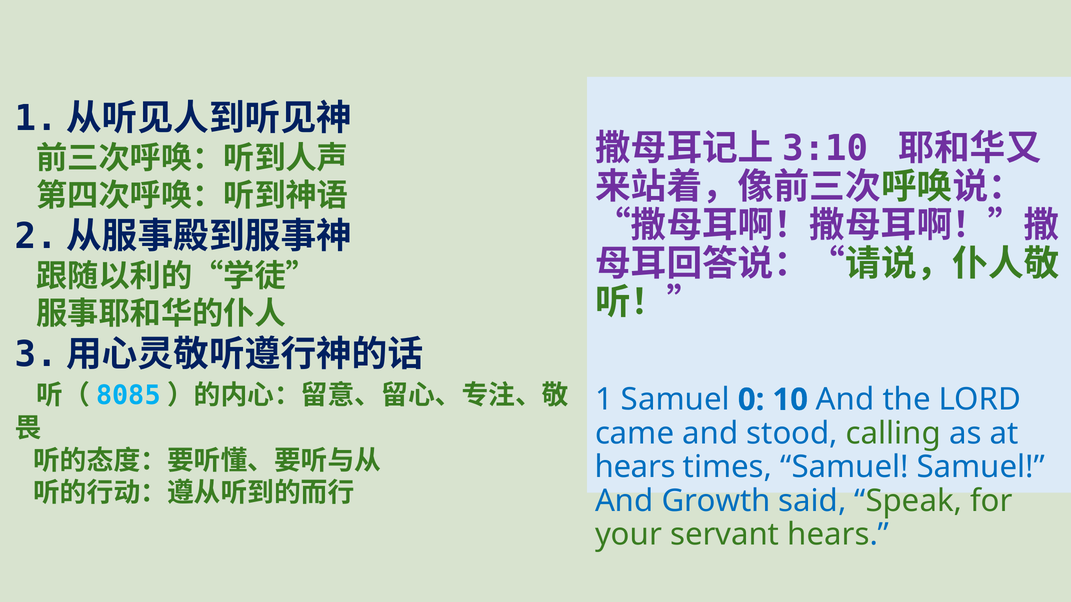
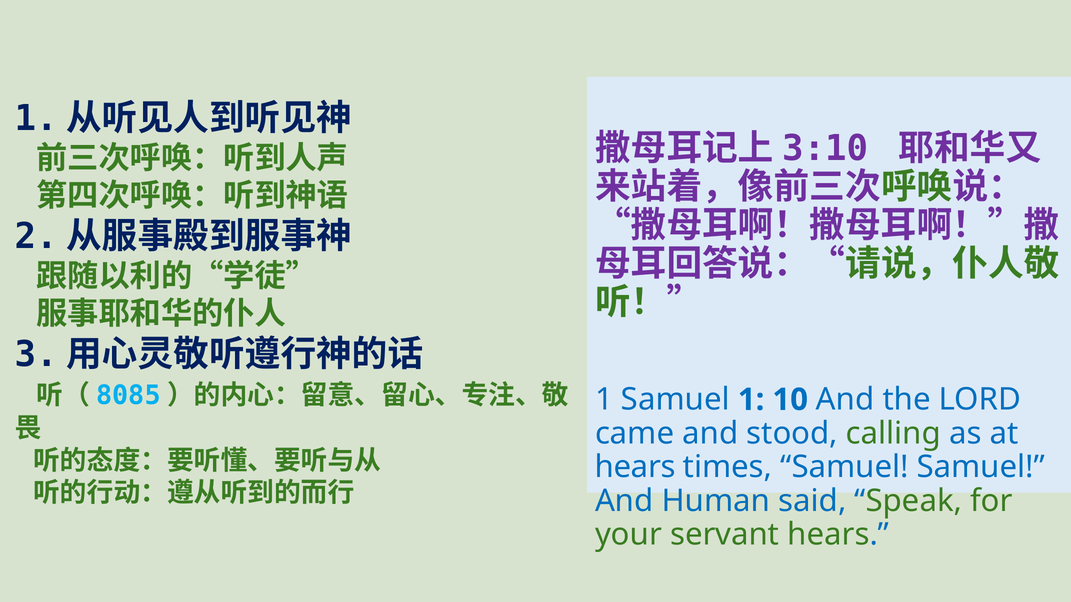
Samuel 0: 0 -> 1 (751, 400)
Growth: Growth -> Human (716, 501)
